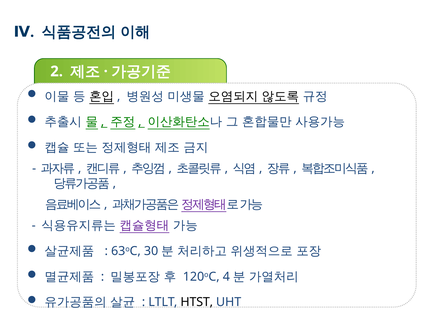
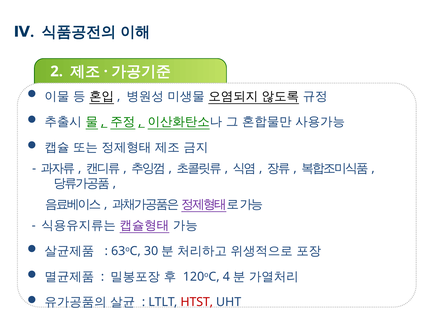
HTST colour: black -> red (197, 302)
